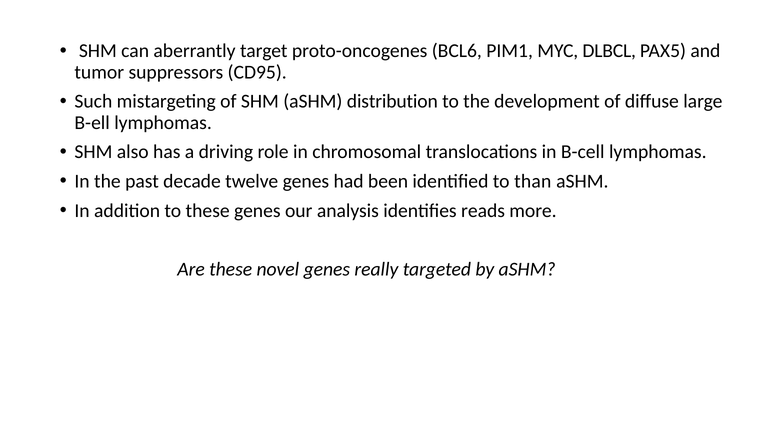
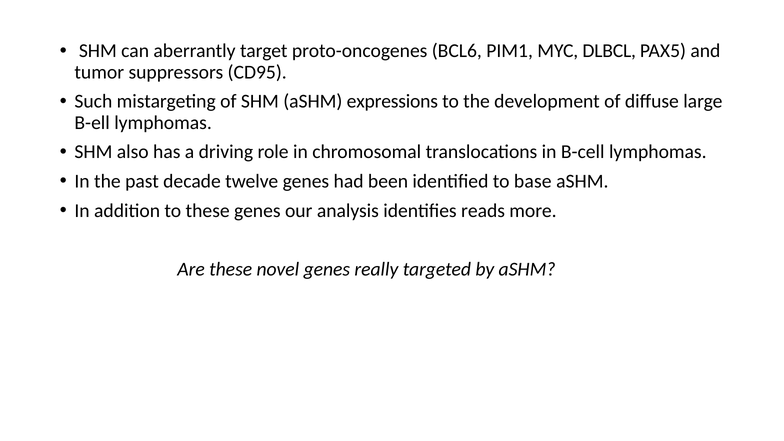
distribution: distribution -> expressions (392, 101)
than: than -> base (533, 181)
